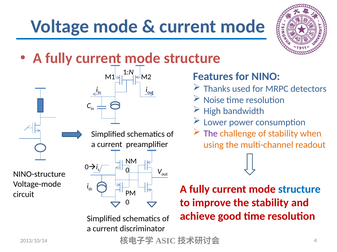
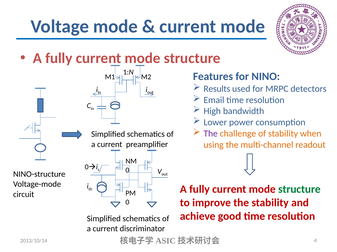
Thanks: Thanks -> Results (217, 89)
Noise: Noise -> Email (214, 100)
structure colour: blue -> green (299, 190)
